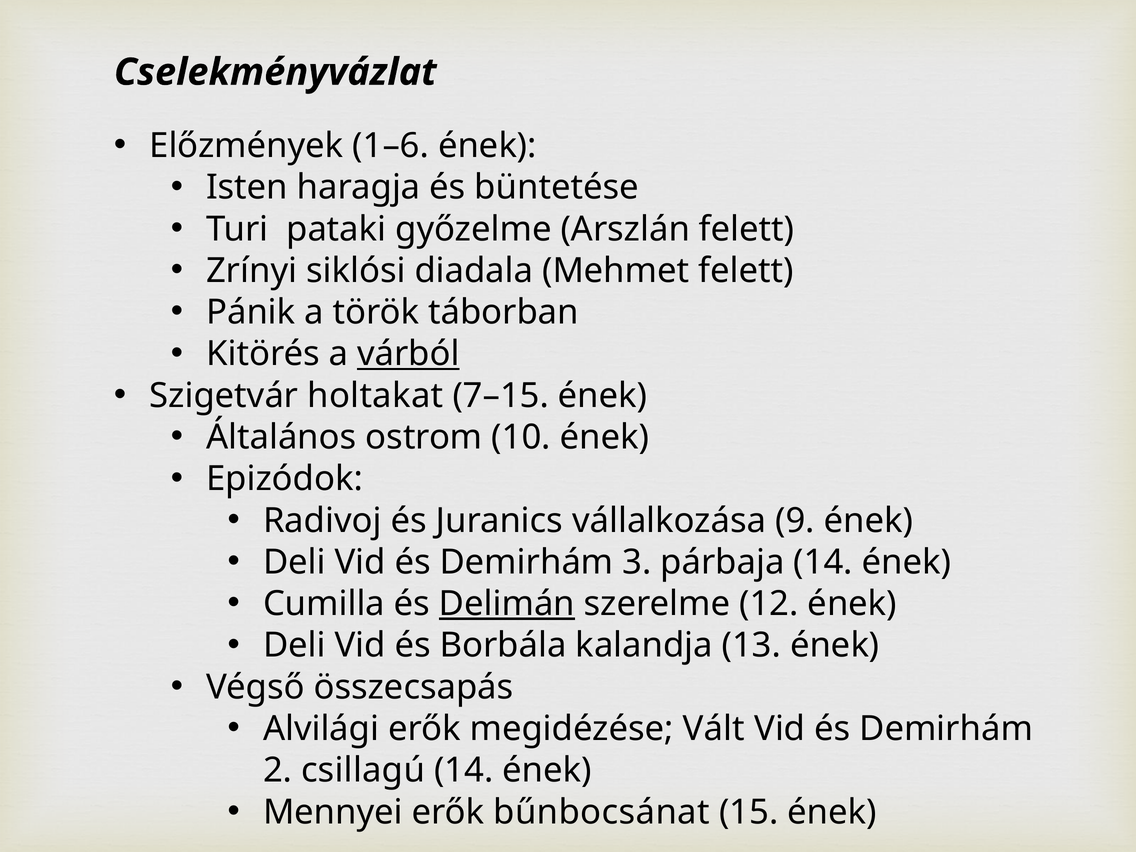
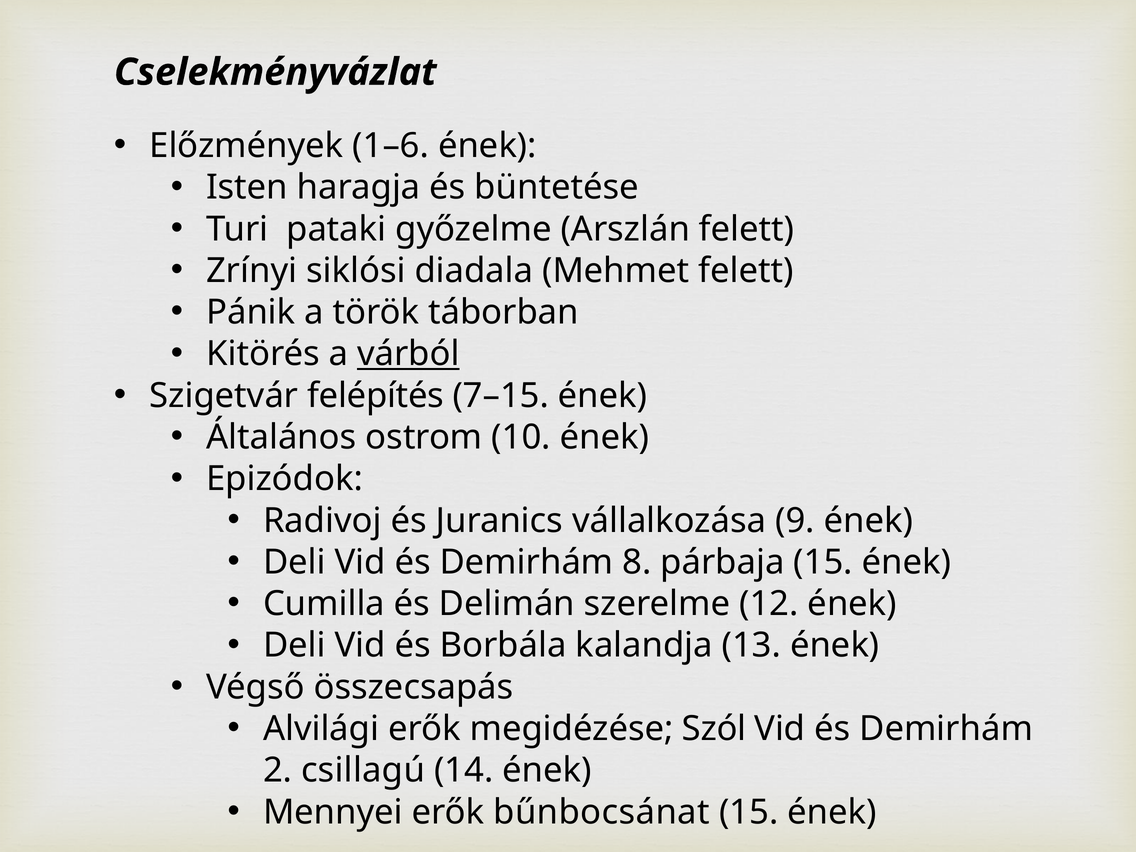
holtakat: holtakat -> felépítés (376, 396)
3: 3 -> 8 (637, 562)
párbaja 14: 14 -> 15 (823, 562)
Delimán underline: present -> none (507, 604)
Vált: Vált -> Szól (714, 729)
